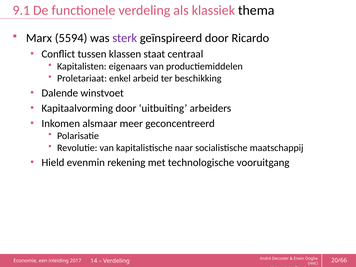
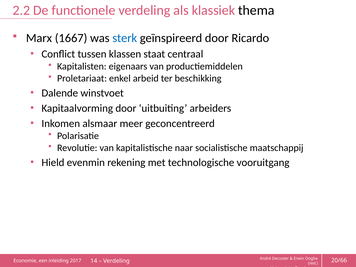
9.1: 9.1 -> 2.2 (21, 10)
5594: 5594 -> 1667 (71, 38)
sterk colour: purple -> blue (125, 38)
